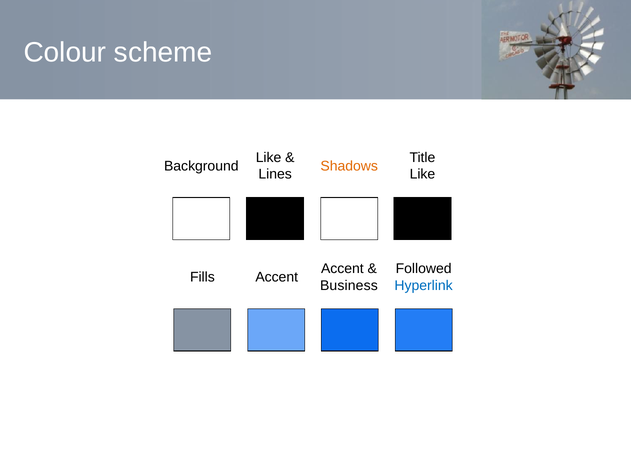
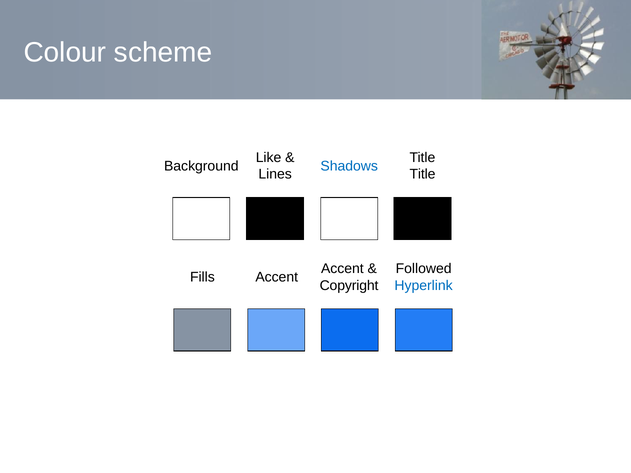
Shadows colour: orange -> blue (349, 166)
Like: Like -> Title (423, 174)
Business: Business -> Copyright (349, 286)
